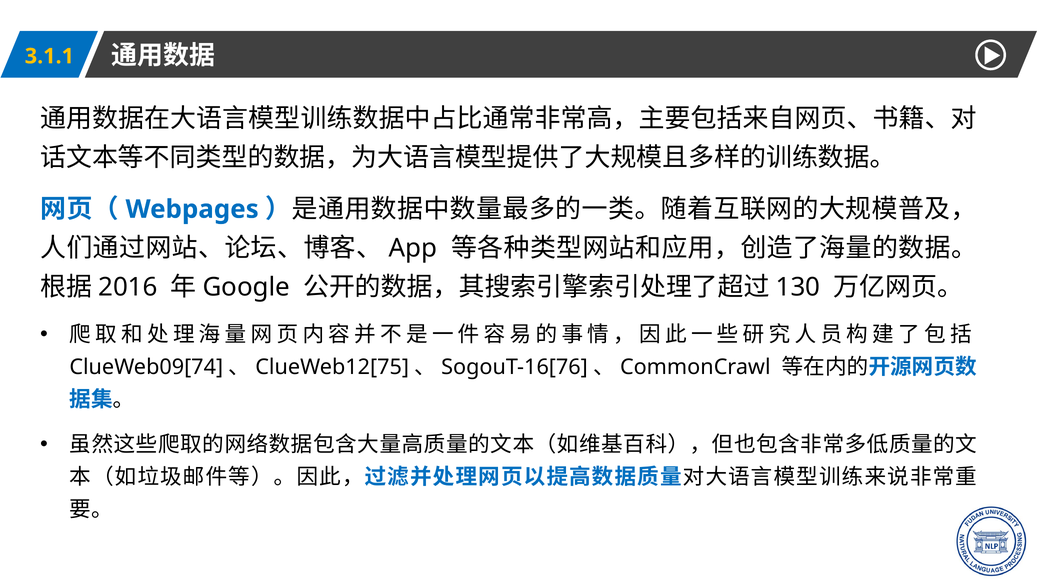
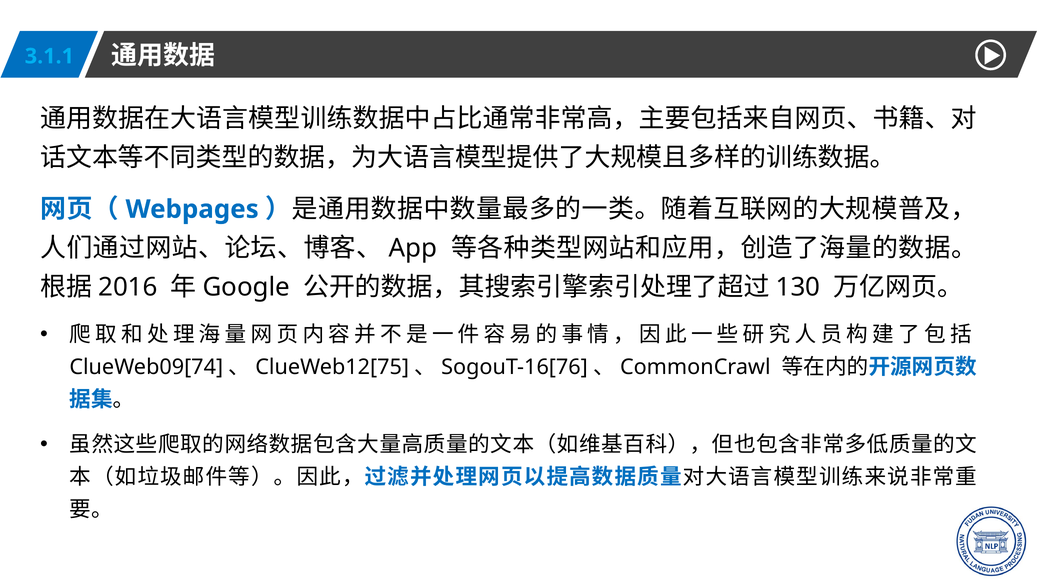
3.1.1 colour: yellow -> light blue (49, 56)
